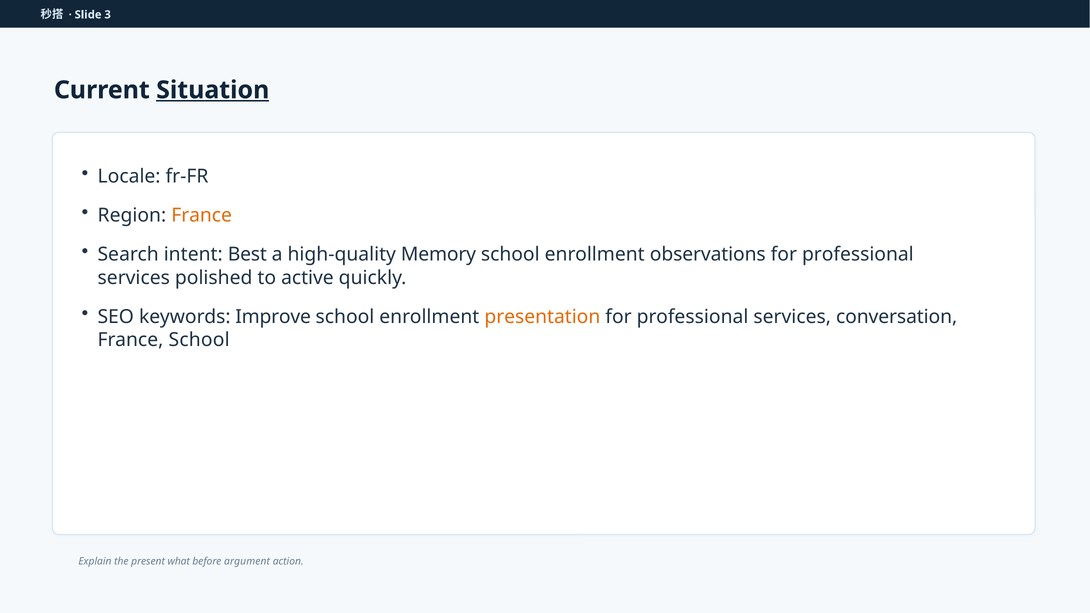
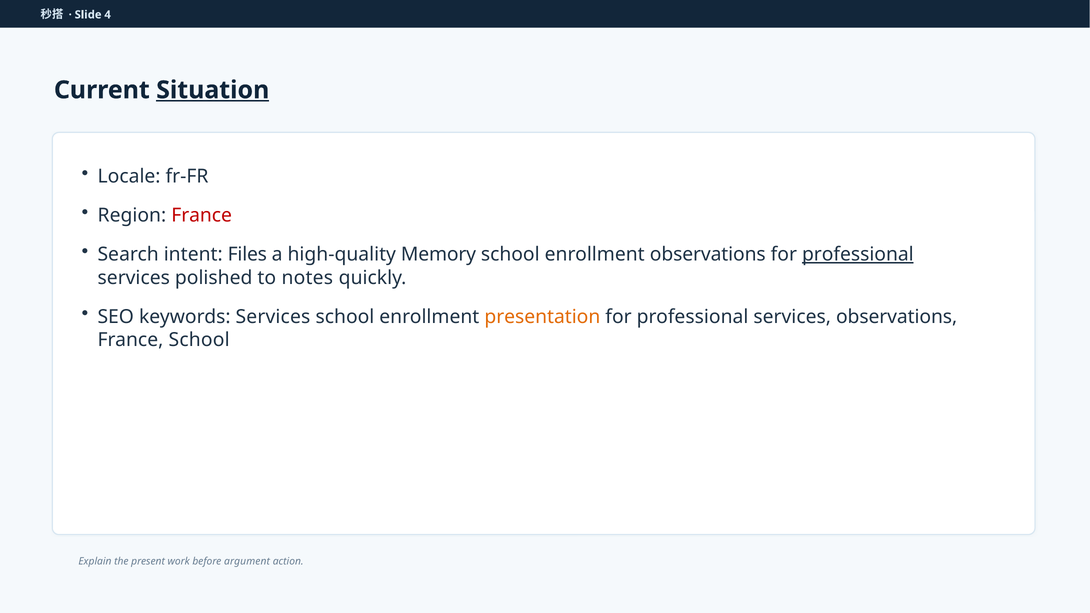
3: 3 -> 4 (108, 15)
France colour: orange -> red (202, 215)
Best: Best -> Files (247, 255)
professional underline: none -> present (858, 255)
active: active -> notes (307, 278)
keywords Improve: Improve -> Services (273, 317)
services conversation: conversation -> observations (897, 317)
what: what -> work (179, 561)
